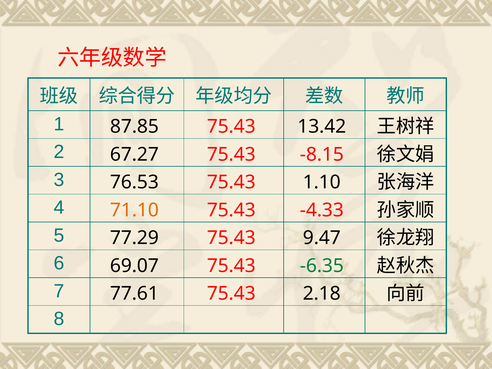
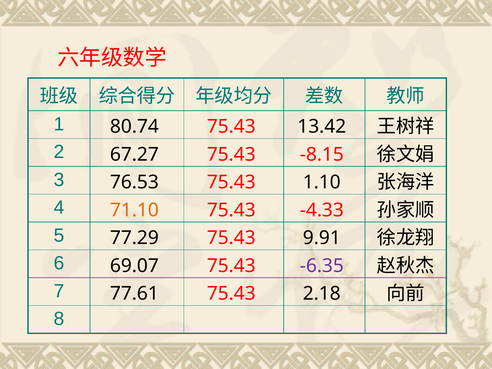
87.85: 87.85 -> 80.74 (134, 127)
9.47: 9.47 -> 9.91 (322, 238)
-6.35 colour: green -> purple (322, 266)
